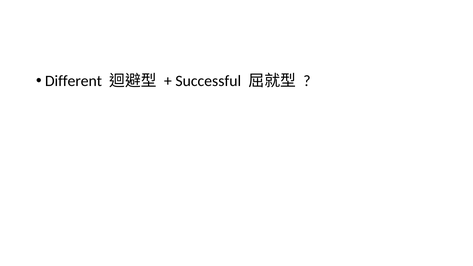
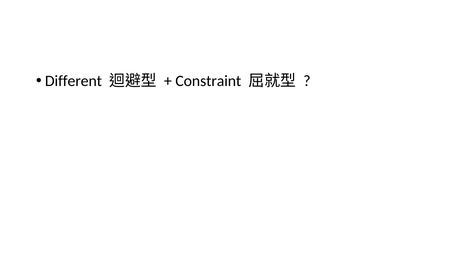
Successful: Successful -> Constraint (208, 81)
